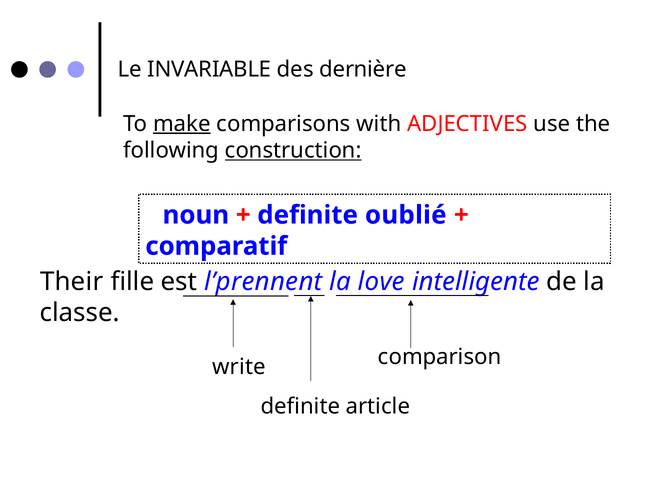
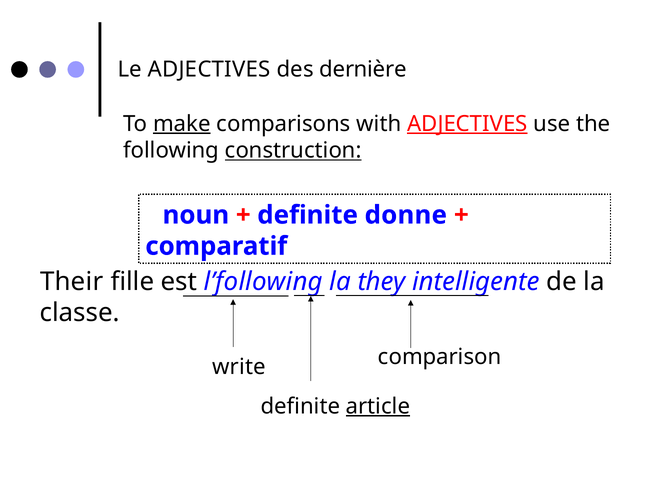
Le INVARIABLE: INVARIABLE -> ADJECTIVES (209, 69)
ADJECTIVES underline: none -> present (467, 124)
oublié: oublié -> donne (406, 215)
l’prennent: l’prennent -> l’following (263, 281)
love: love -> they (382, 281)
article underline: none -> present (378, 406)
